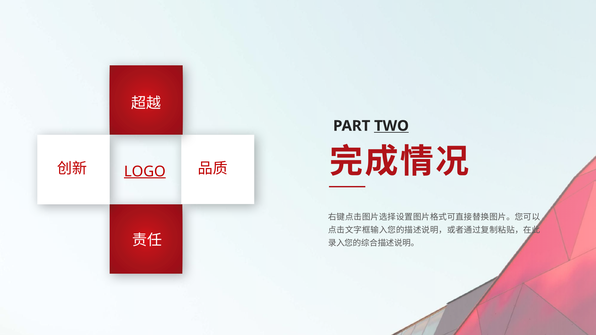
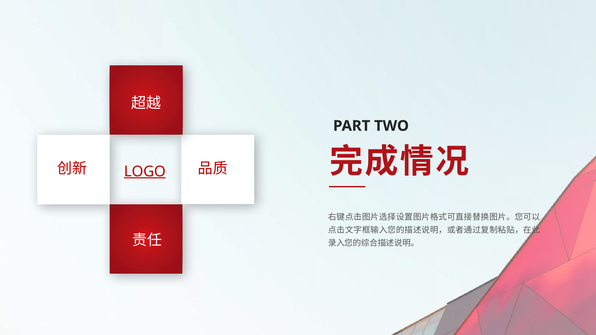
TWO underline: present -> none (392, 126)
